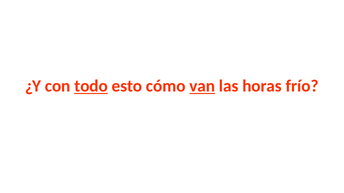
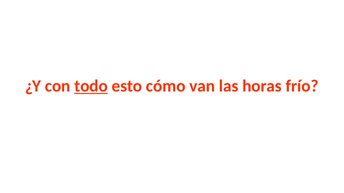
van underline: present -> none (202, 86)
